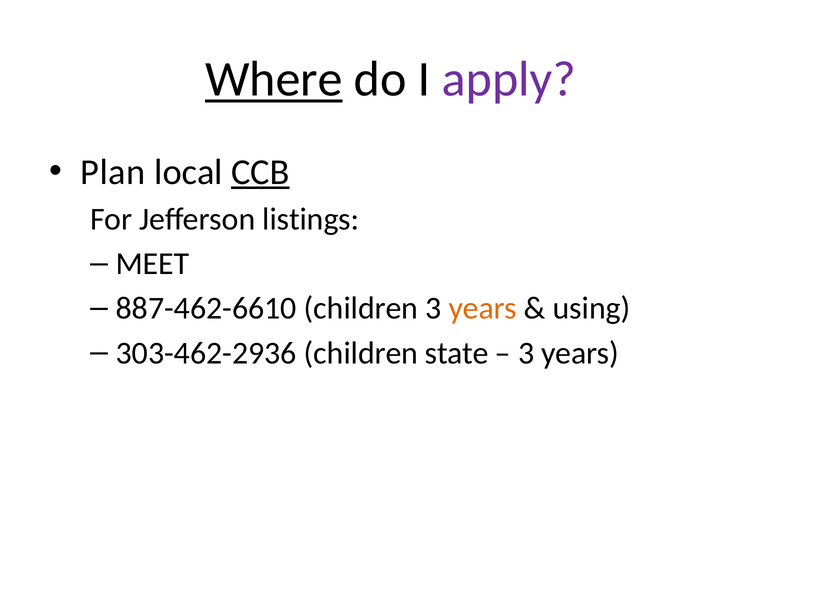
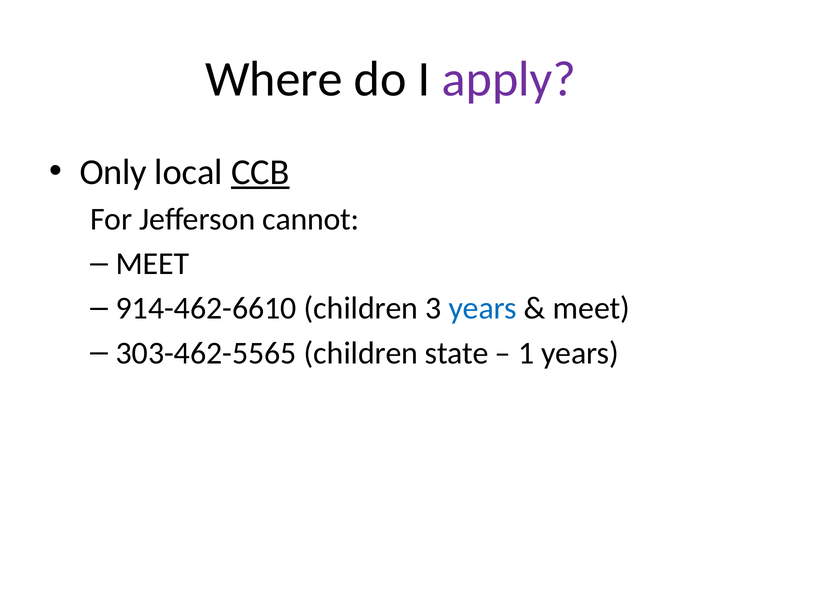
Where underline: present -> none (274, 79)
Plan: Plan -> Only (113, 172)
listings: listings -> cannot (311, 219)
887-462-6610: 887-462-6610 -> 914-462-6610 (206, 308)
years colour: orange -> blue (483, 308)
using: using -> meet (591, 308)
303-462-2936: 303-462-2936 -> 303-462-5565 (206, 353)
3: 3 -> 1 (526, 353)
